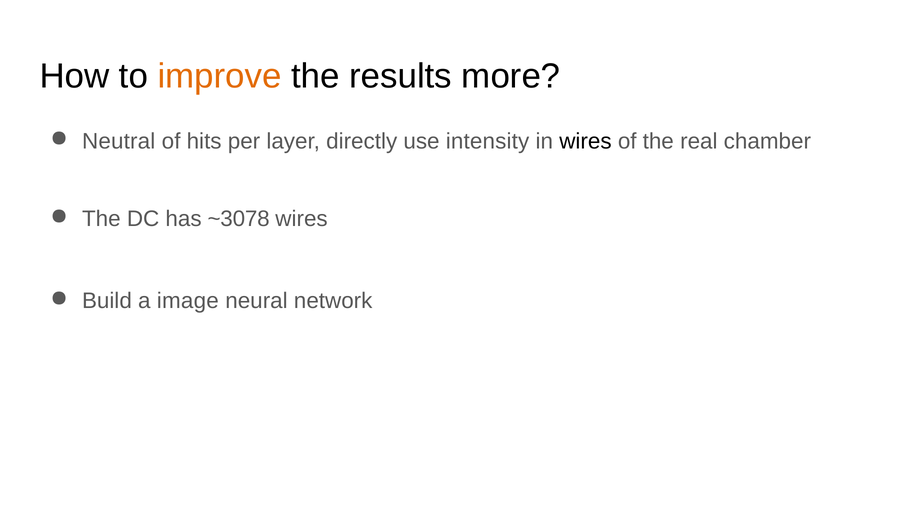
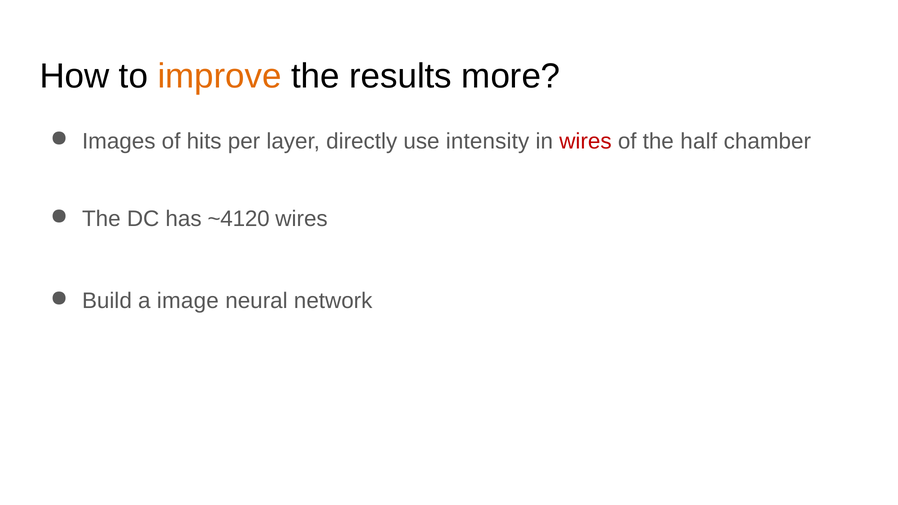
Neutral: Neutral -> Images (119, 141)
wires colour: black -> red (585, 141)
real: real -> half (699, 141)
~3078: ~3078 -> ~4120 (239, 219)
